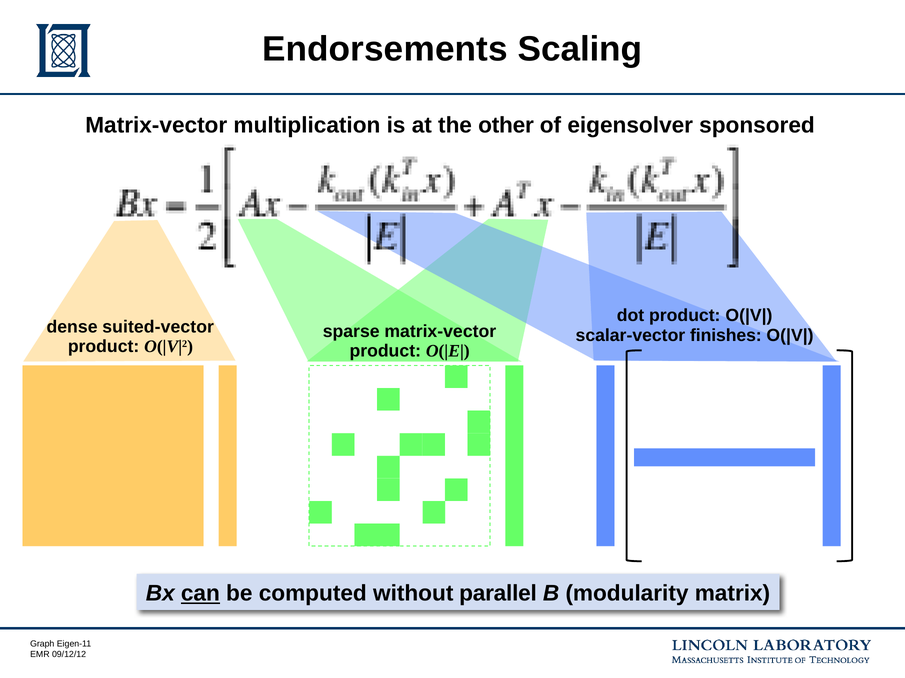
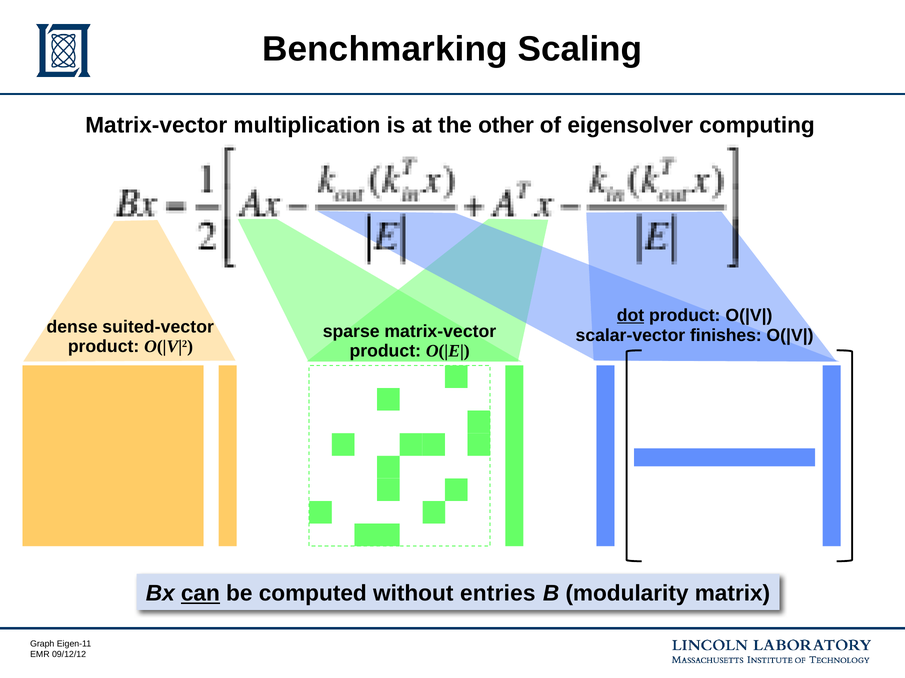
Endorsements: Endorsements -> Benchmarking (385, 49)
sponsored: sponsored -> computing (757, 125)
dot underline: none -> present (631, 316)
parallel: parallel -> entries (498, 594)
